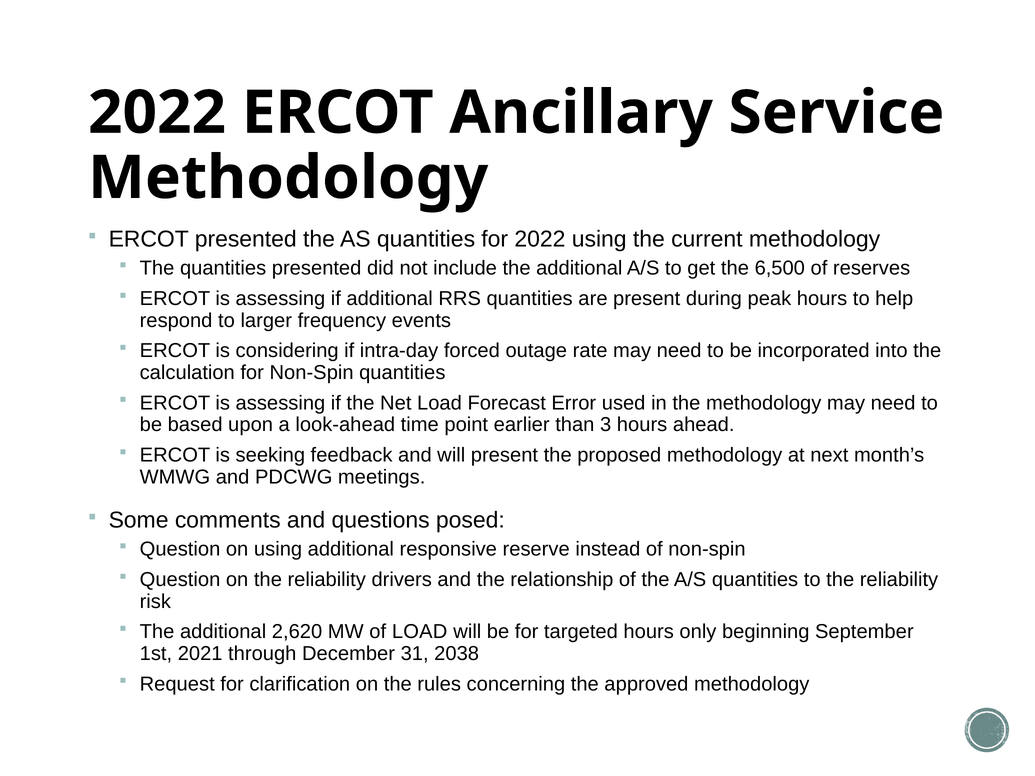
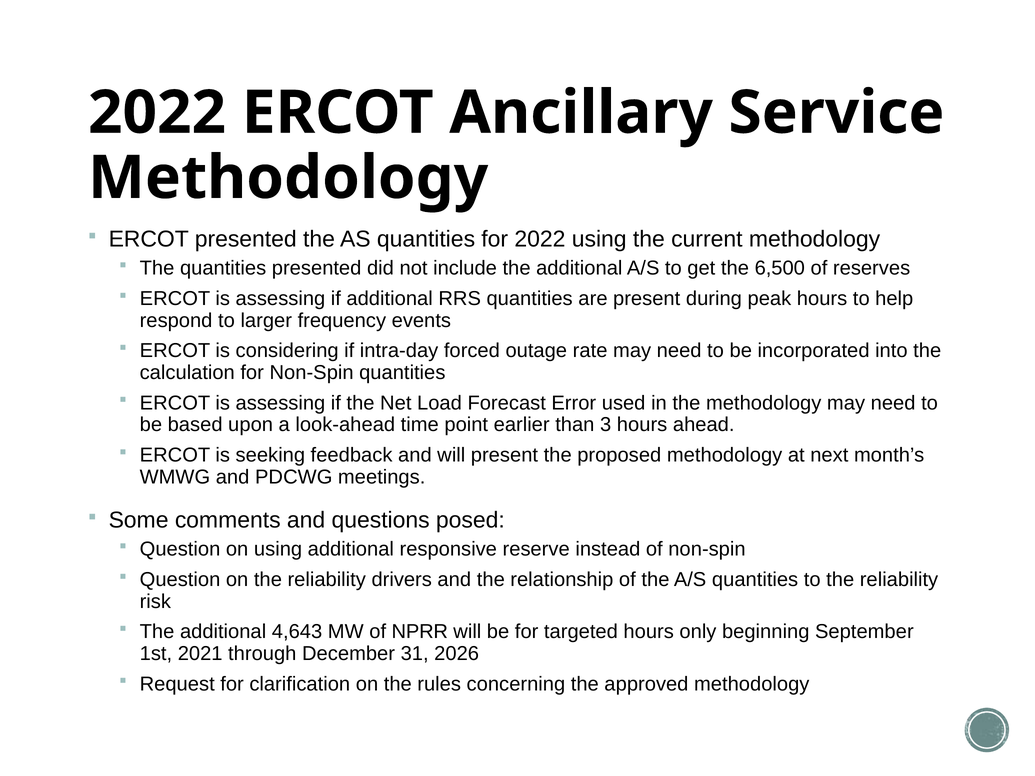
2,620: 2,620 -> 4,643 (297, 632)
of LOAD: LOAD -> NPRR (420, 632)
2038: 2038 -> 2026 (457, 654)
